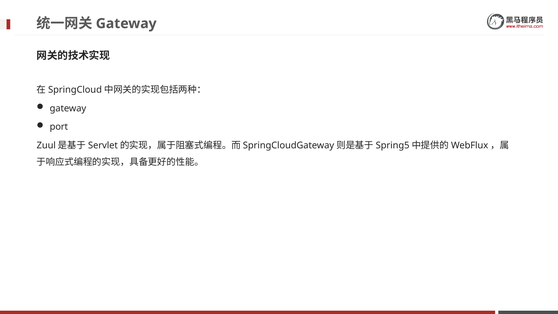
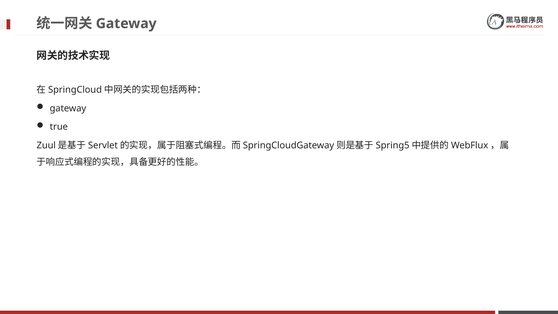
port: port -> true (59, 127)
